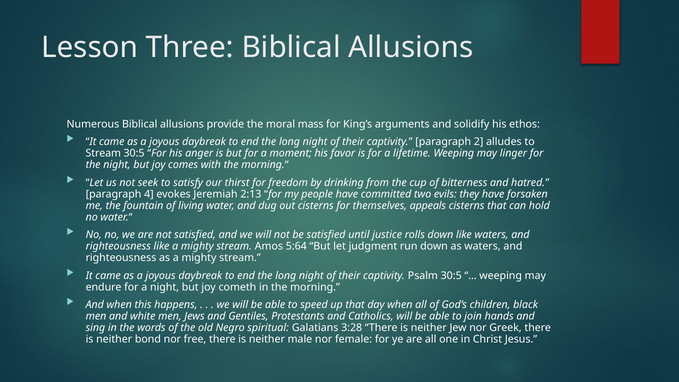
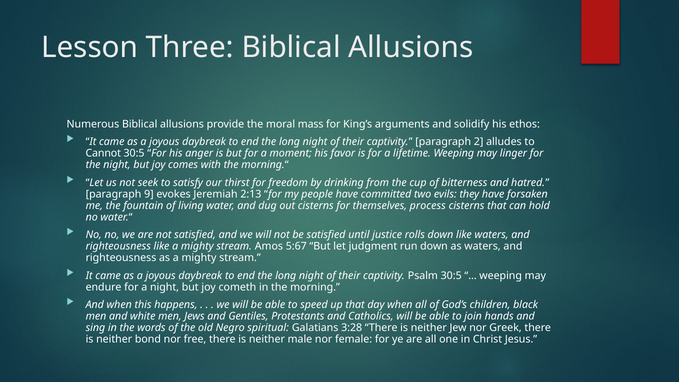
Stream: Stream -> Cannot (103, 153)
4: 4 -> 9 (149, 194)
appeals: appeals -> process (428, 206)
5:64: 5:64 -> 5:67 (296, 246)
